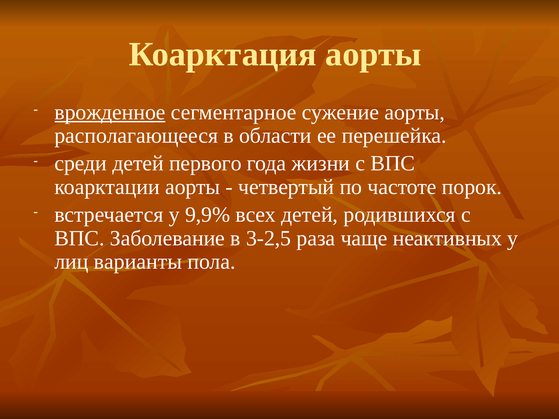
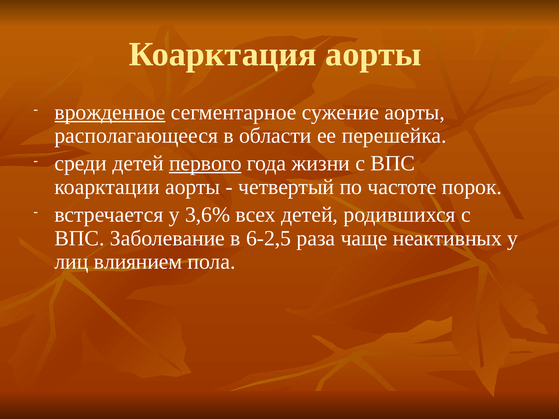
первого underline: none -> present (205, 164)
9,9%: 9,9% -> 3,6% (208, 215)
3-2,5: 3-2,5 -> 6-2,5 (269, 238)
варианты: варианты -> влиянием (138, 262)
